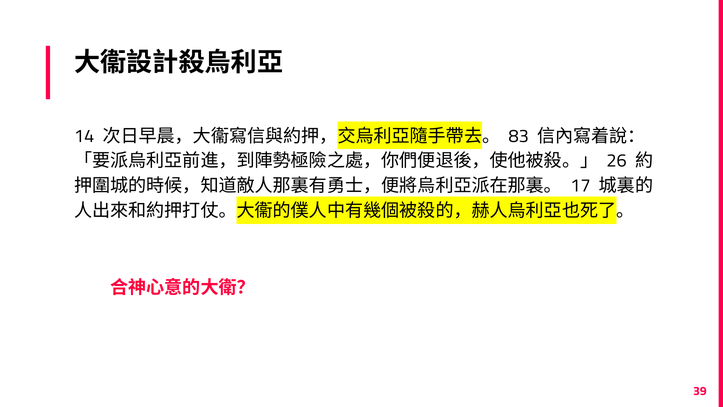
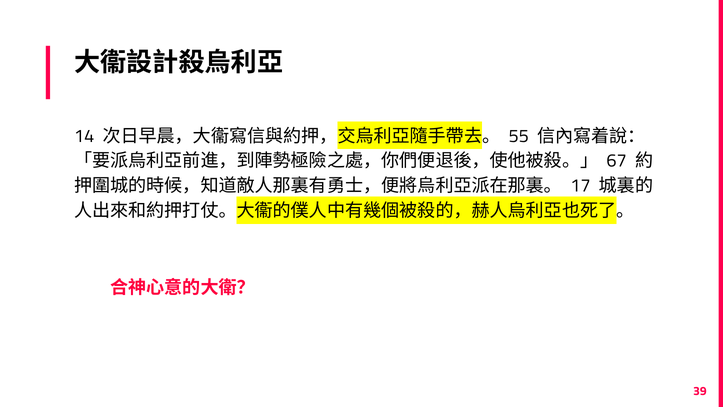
83: 83 -> 55 (519, 136)
26: 26 -> 67 (617, 161)
